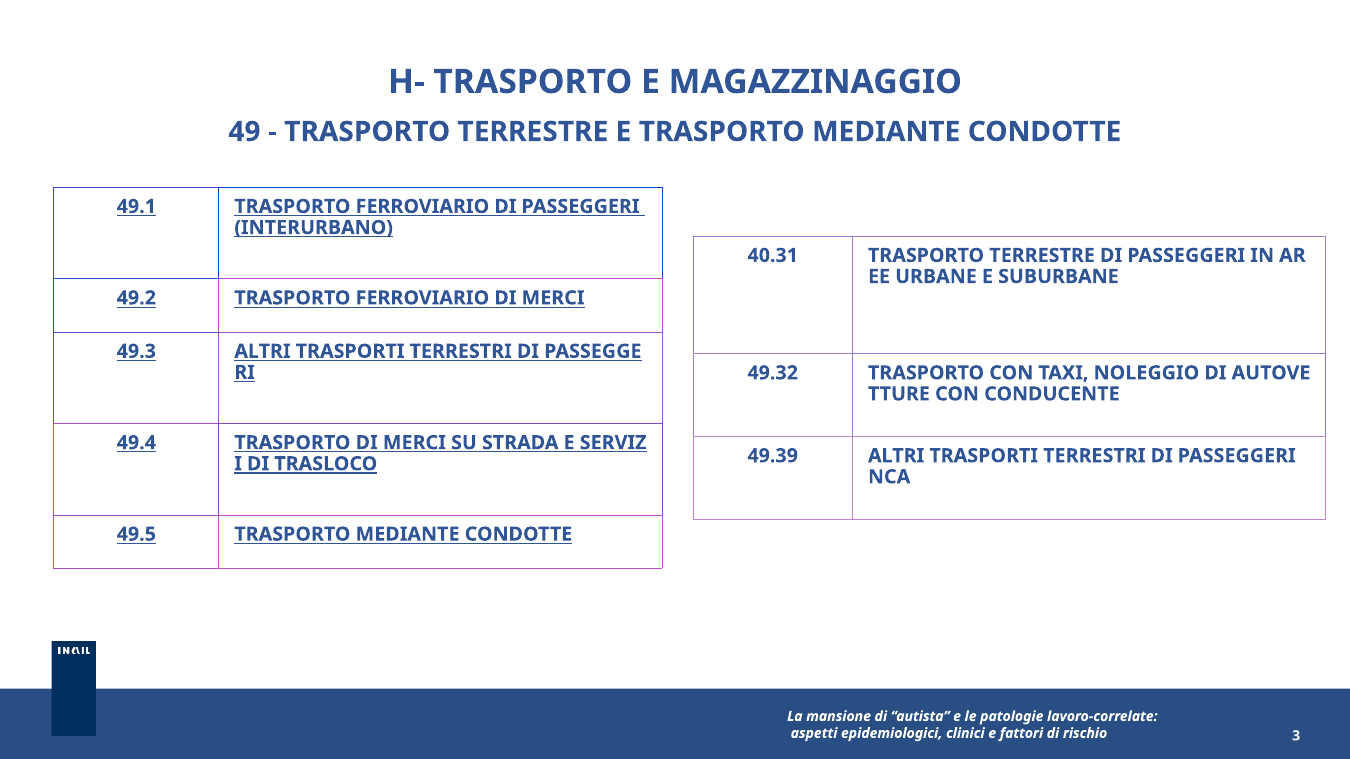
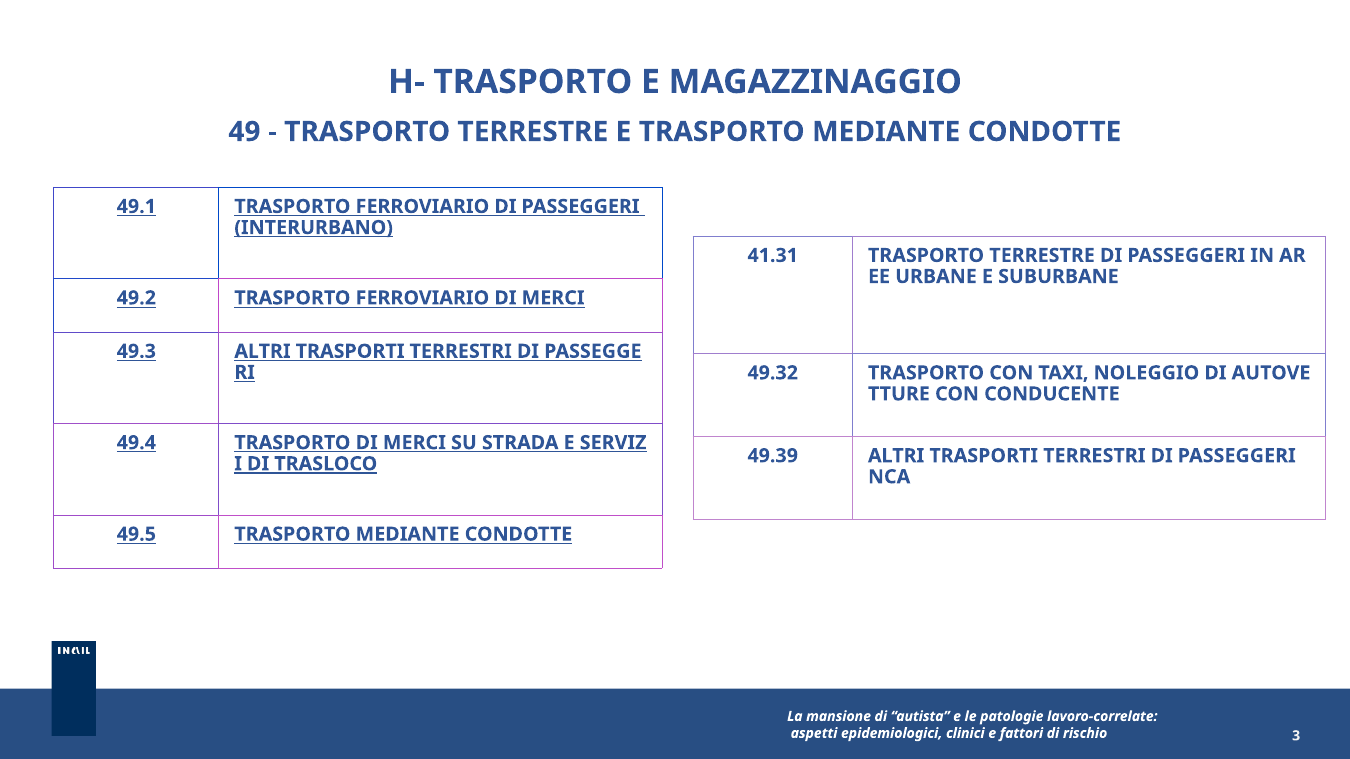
40.31: 40.31 -> 41.31 (773, 256)
